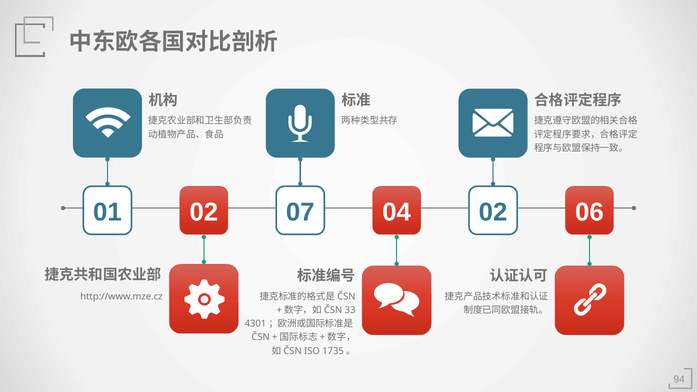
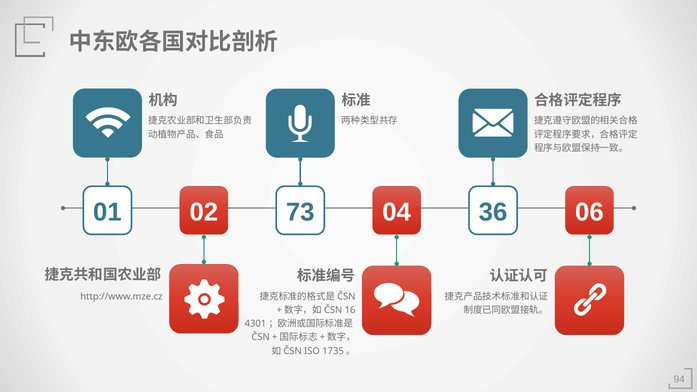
07: 07 -> 73 (300, 212)
04 02: 02 -> 36 (493, 212)
33: 33 -> 16 (350, 310)
